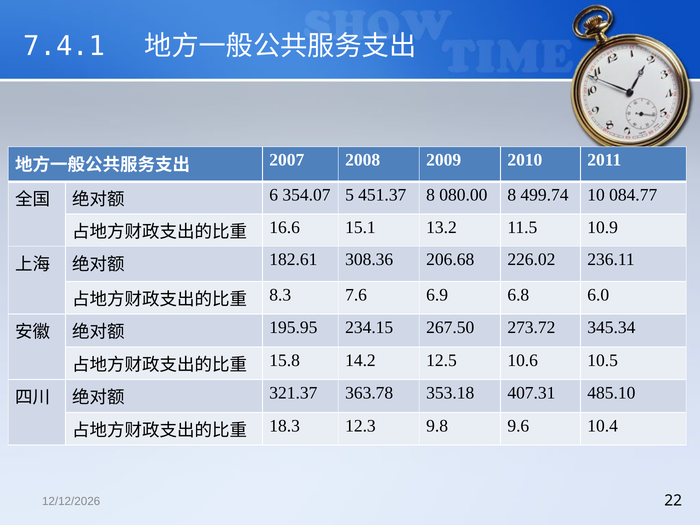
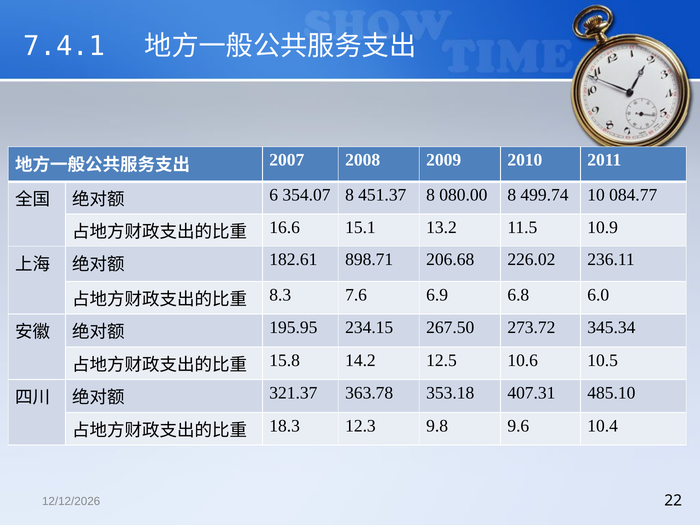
354.07 5: 5 -> 8 (350, 195)
308.36: 308.36 -> 898.71 (369, 260)
